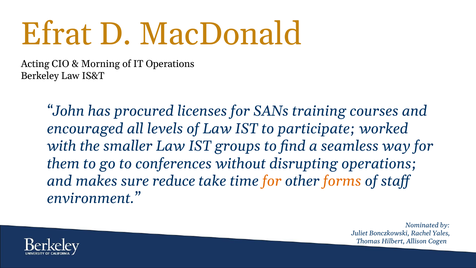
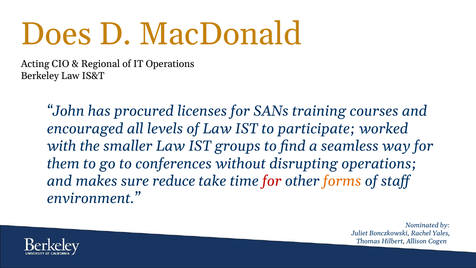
Efrat: Efrat -> Does (56, 34)
Morning: Morning -> Regional (101, 64)
for colour: orange -> red (272, 181)
